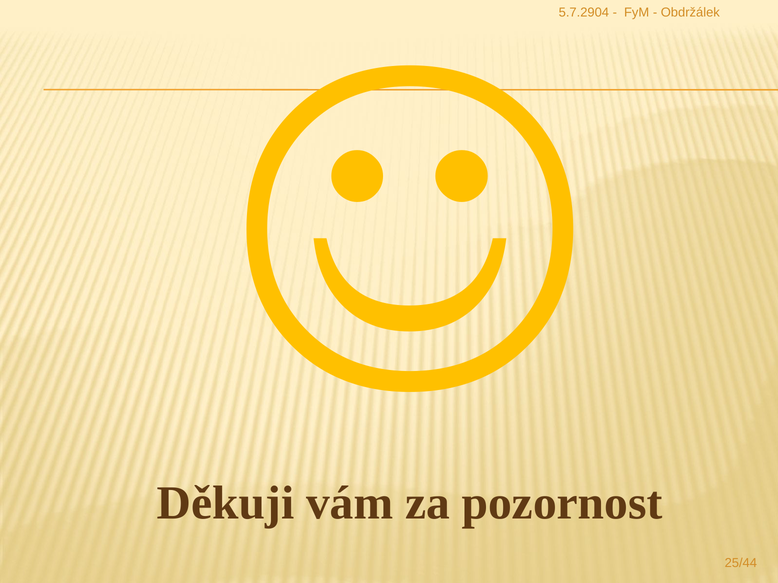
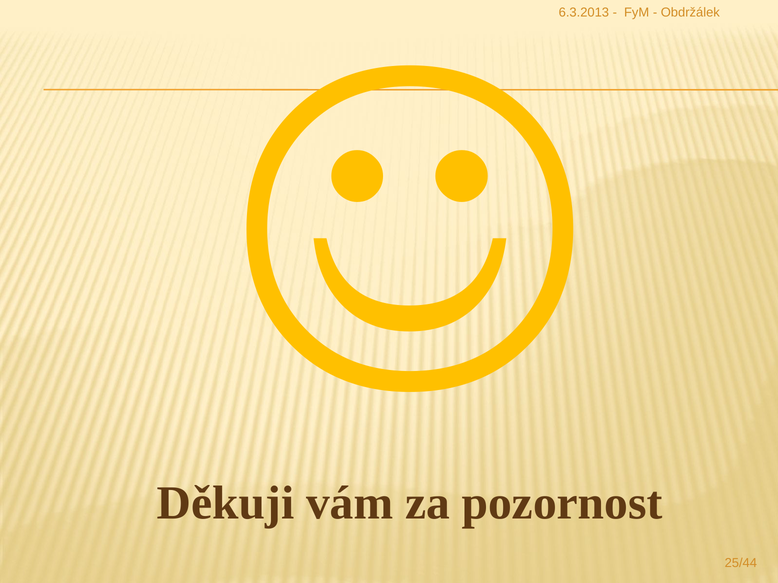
5.7.2904: 5.7.2904 -> 6.3.2013 (584, 13)
